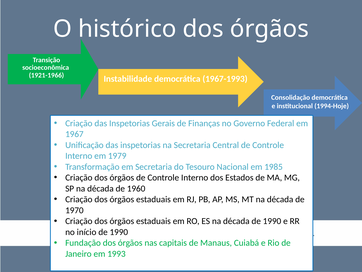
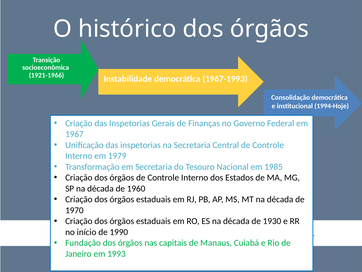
década de 1990: 1990 -> 1930 (272, 221)
